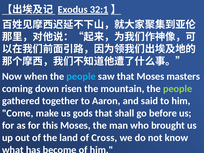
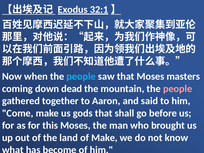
risen: risen -> dead (72, 89)
people colour: light green -> pink (178, 89)
of Cross: Cross -> Make (104, 138)
